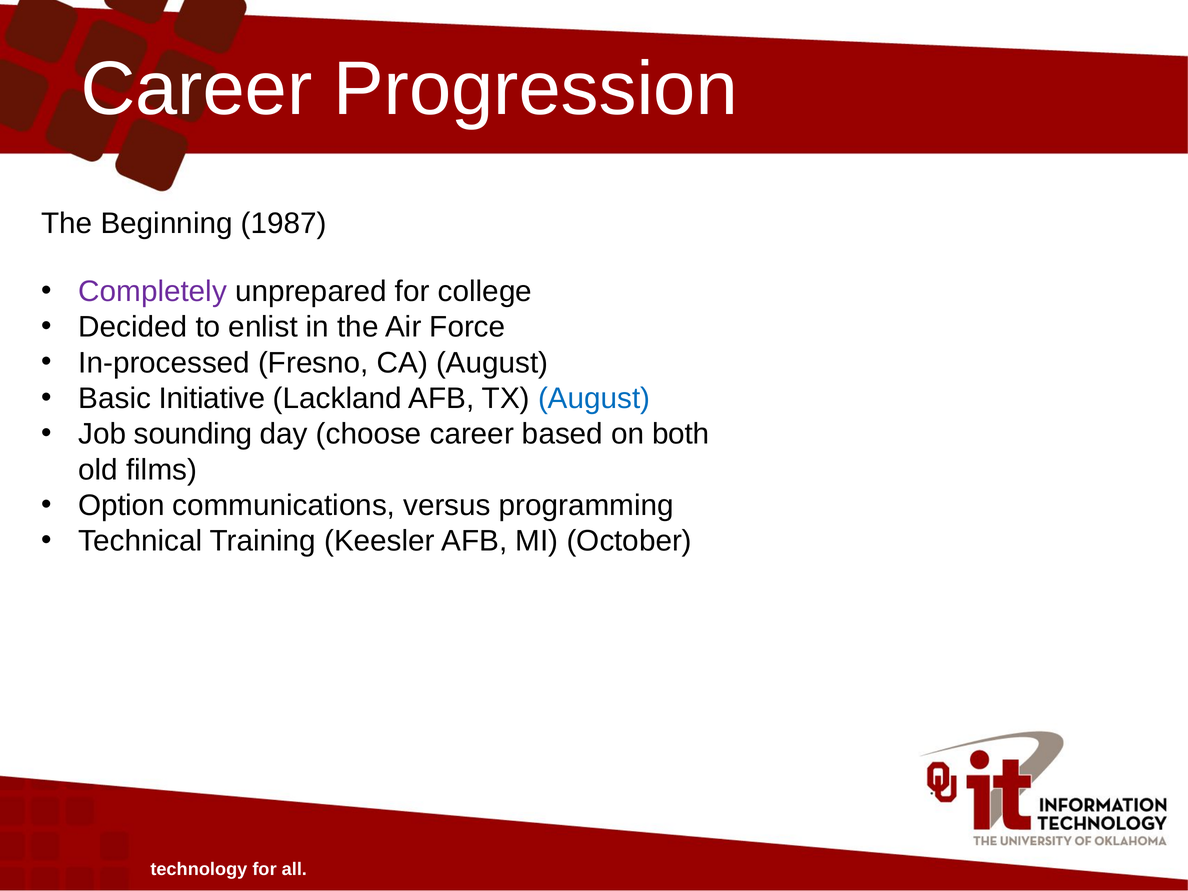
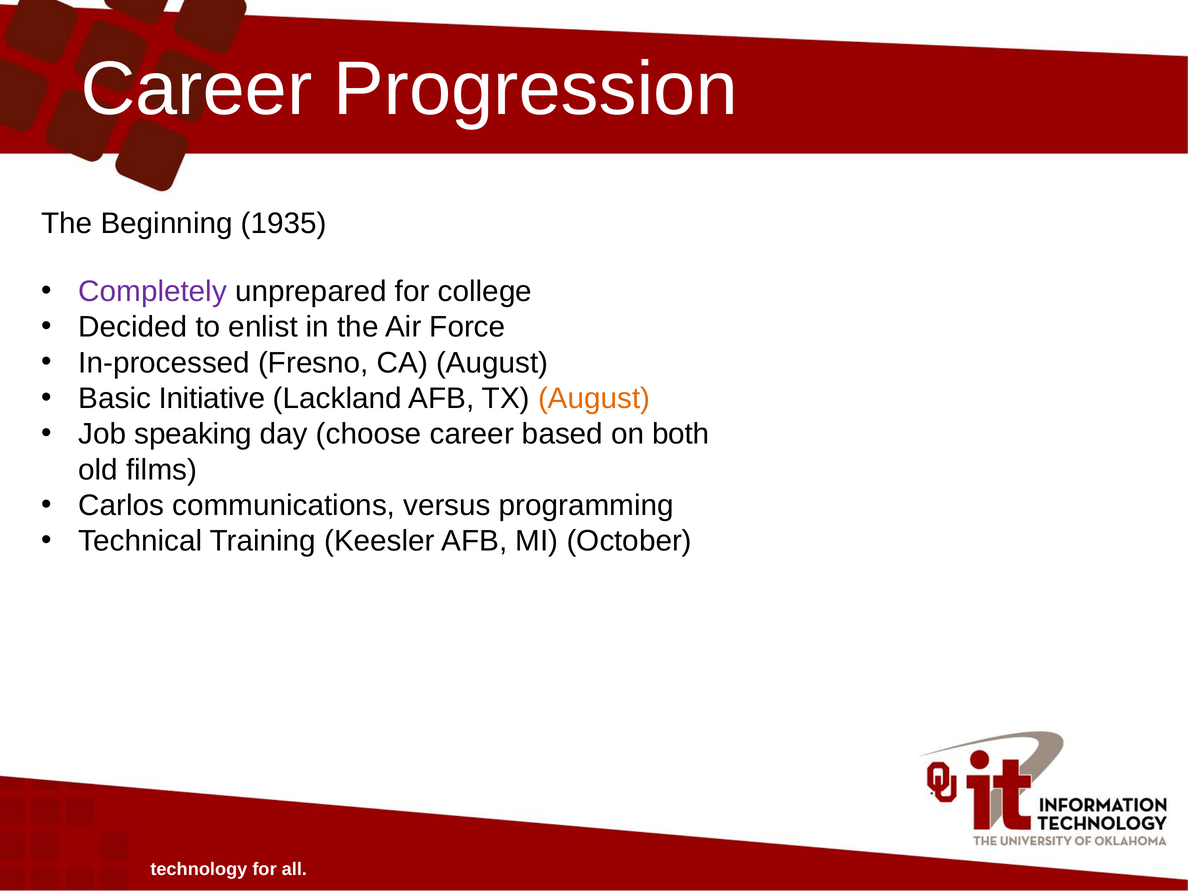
1987: 1987 -> 1935 (284, 224)
August colour: blue -> orange (594, 398)
sounding: sounding -> speaking (193, 434)
Option: Option -> Carlos (121, 505)
